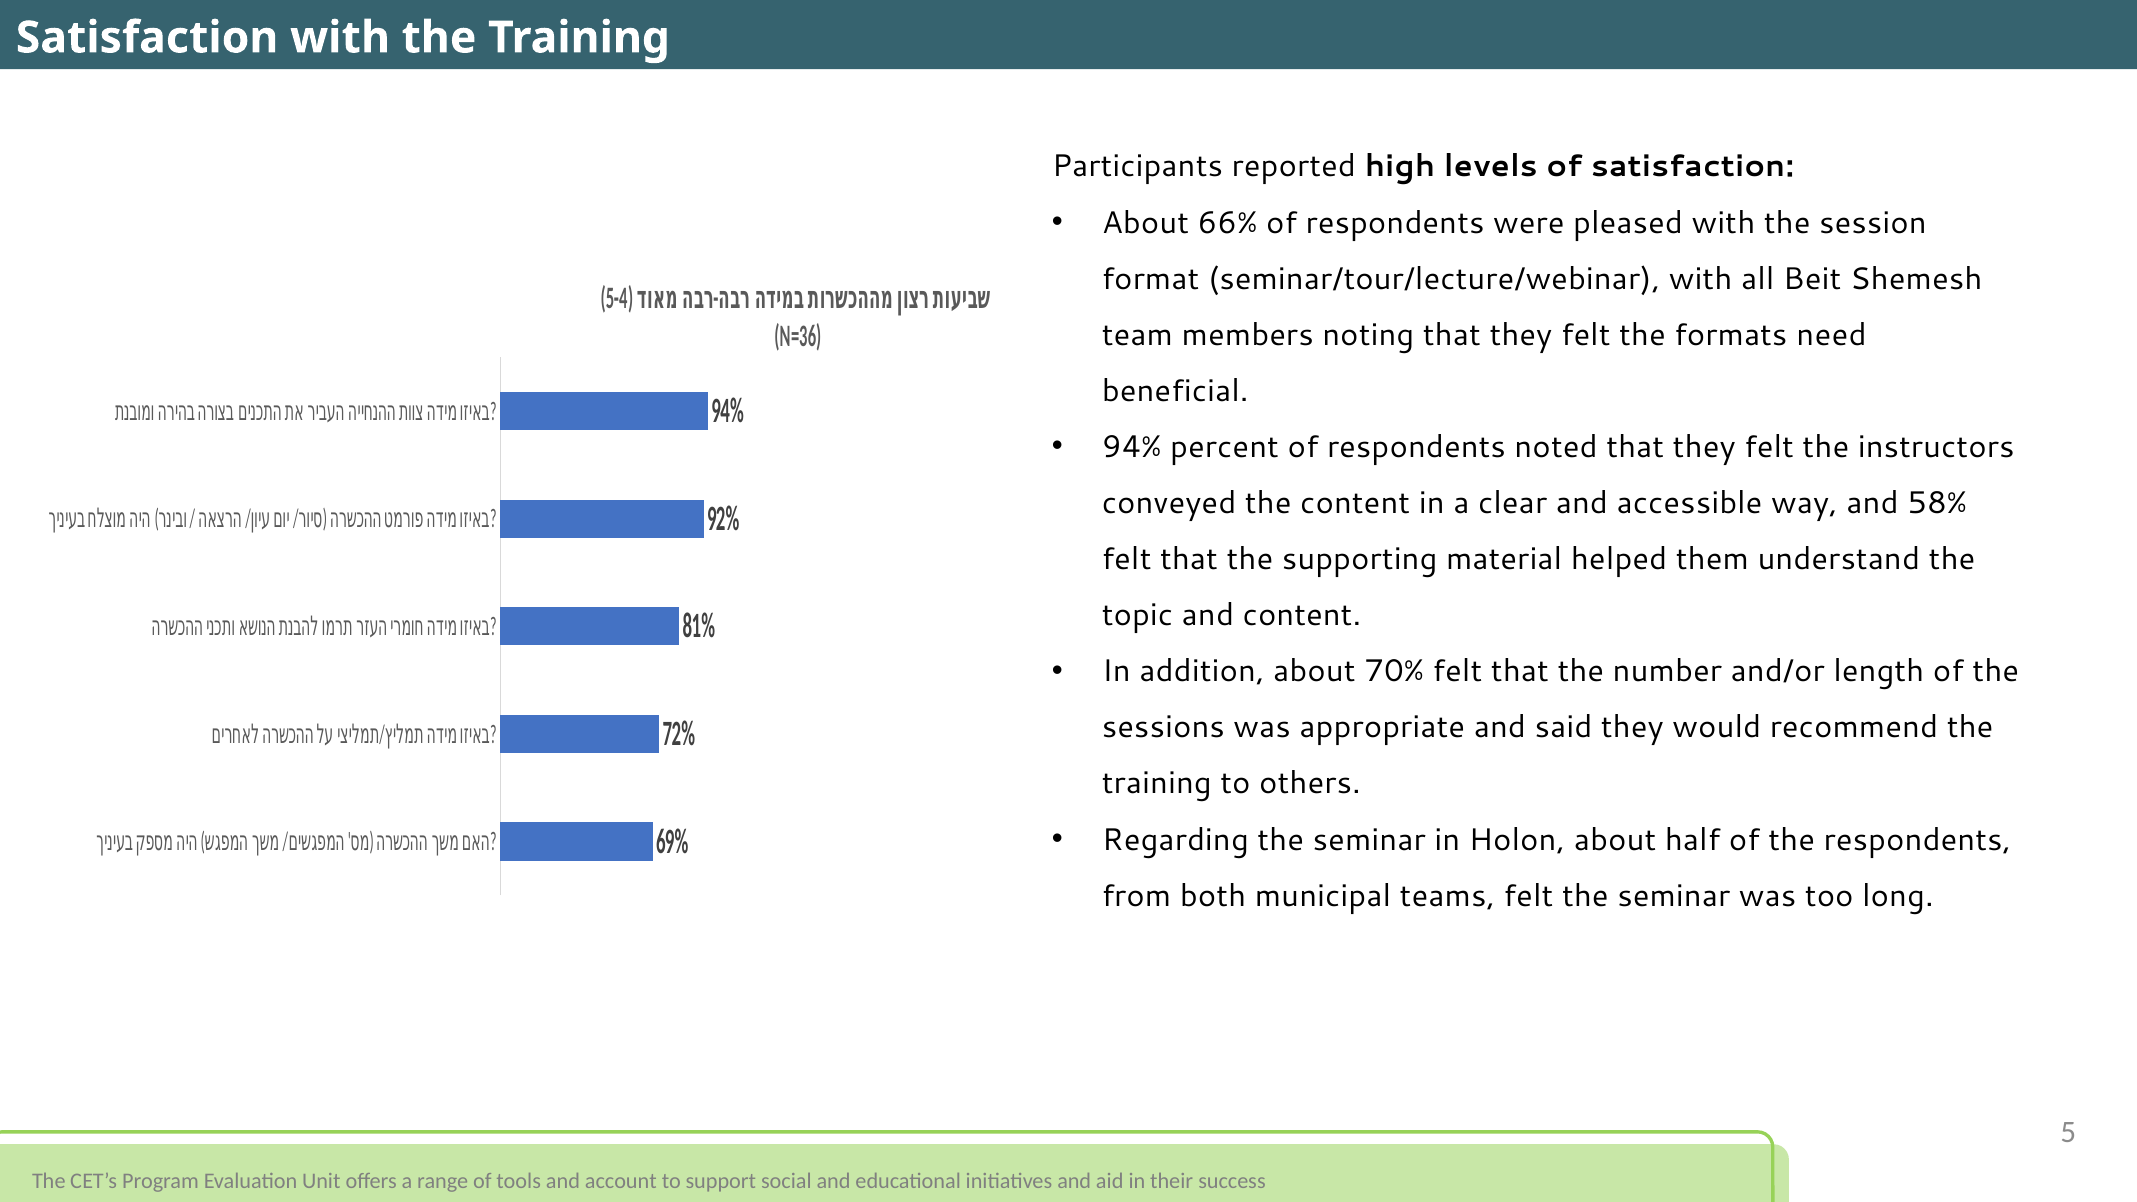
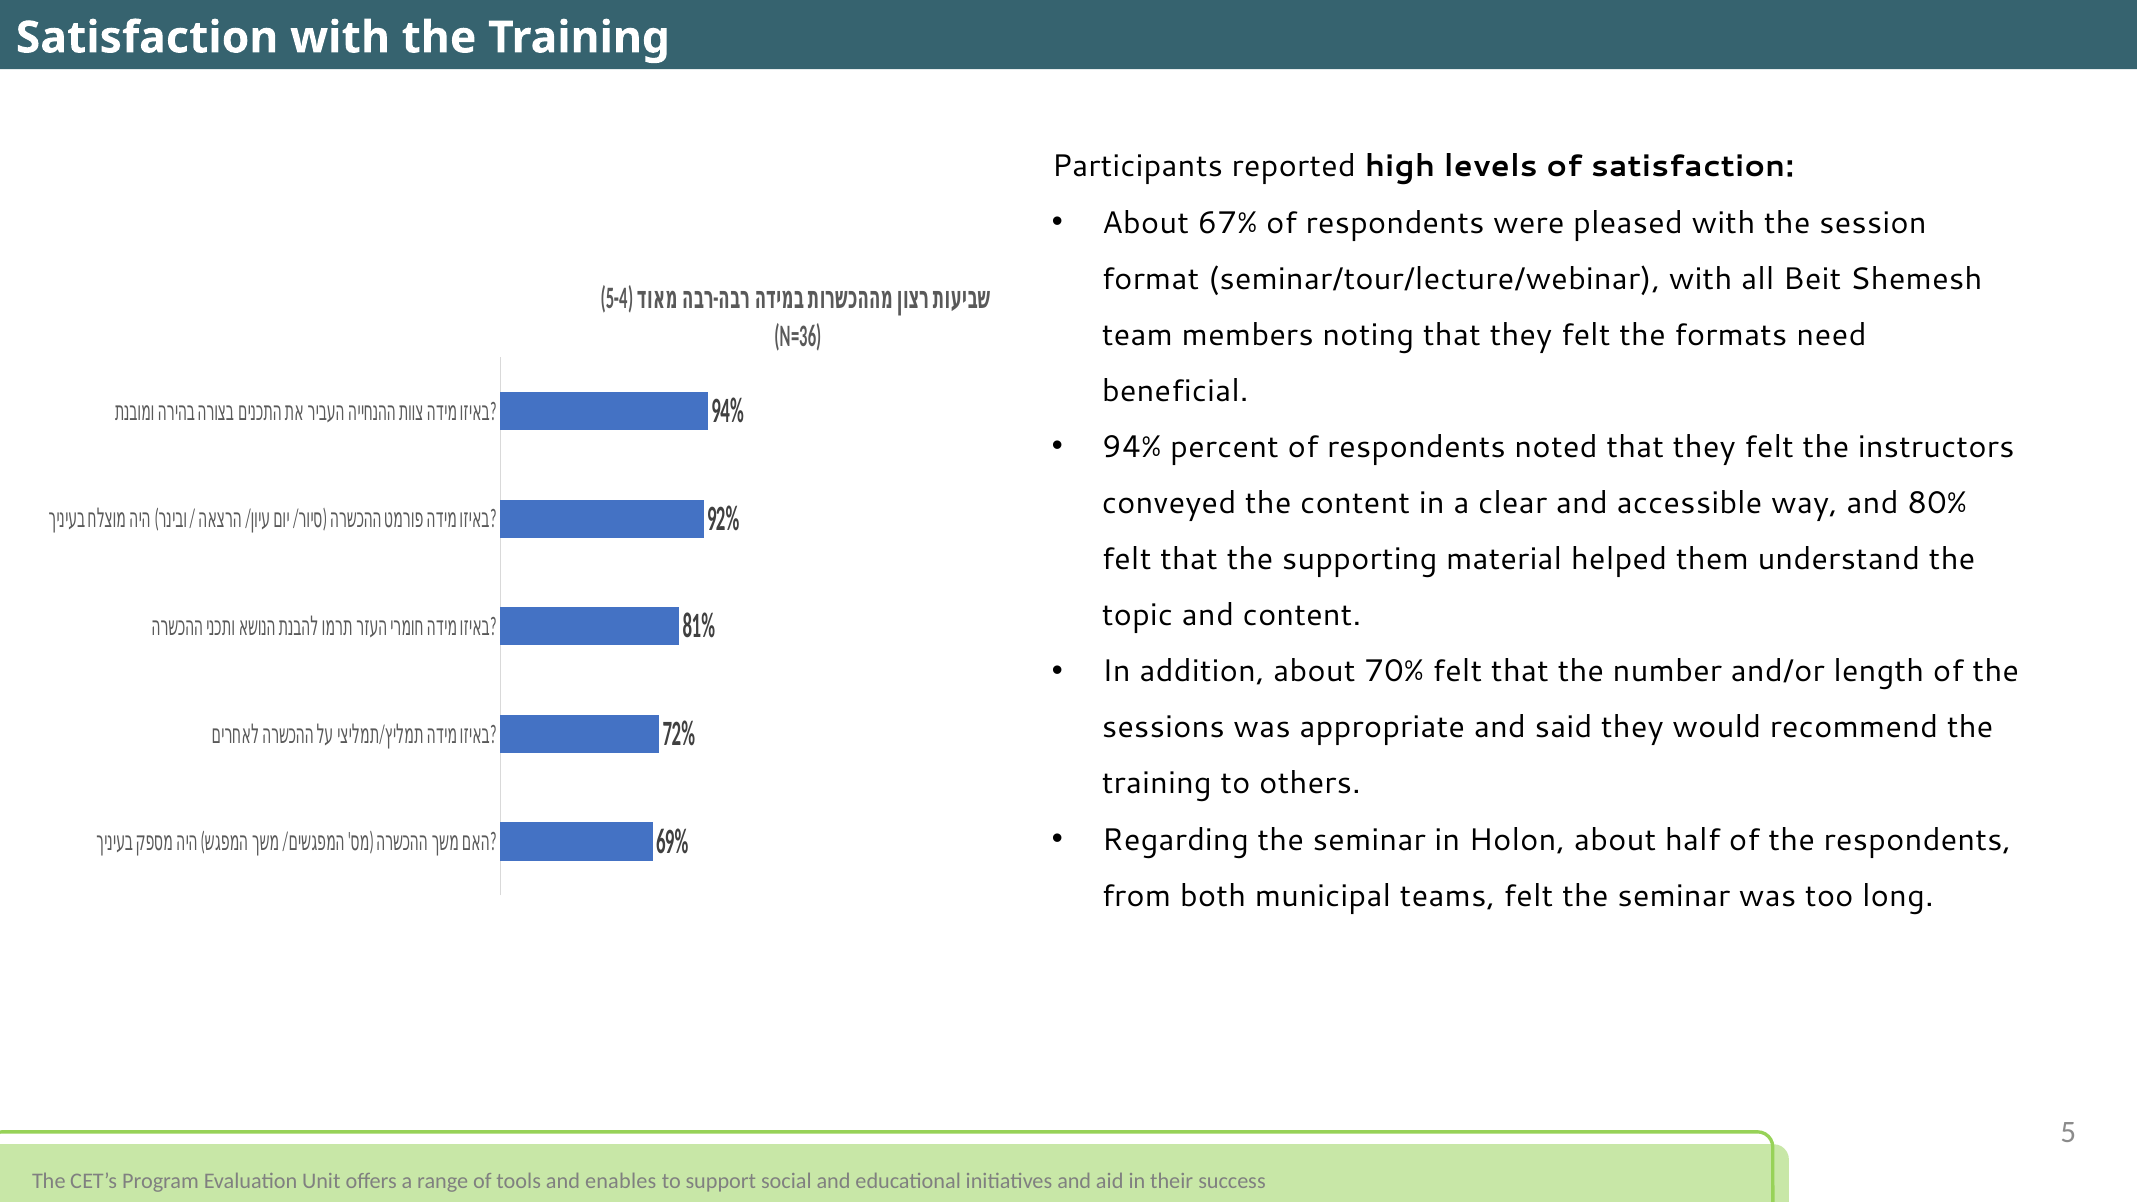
66%: 66% -> 67% (1228, 223)
58%: 58% -> 80% (1937, 503)
account: account -> enables (621, 1182)
